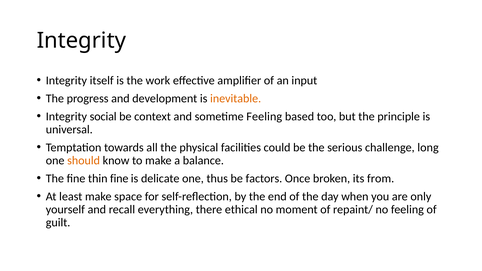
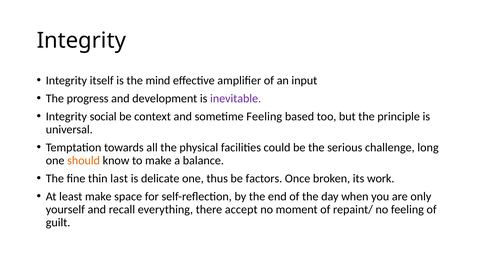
work: work -> mind (158, 80)
inevitable colour: orange -> purple (236, 98)
thin fine: fine -> last (119, 179)
from: from -> work (381, 179)
ethical: ethical -> accept (241, 210)
